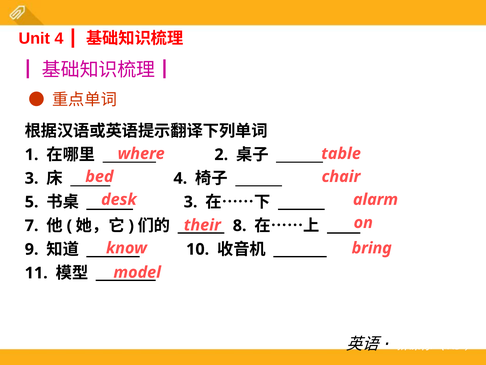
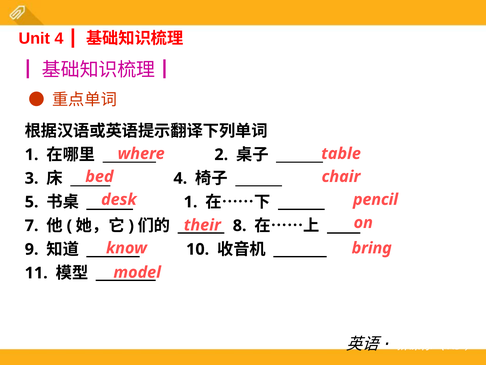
alarm: alarm -> pencil (376, 199)
3: 3 -> 1 (191, 202)
